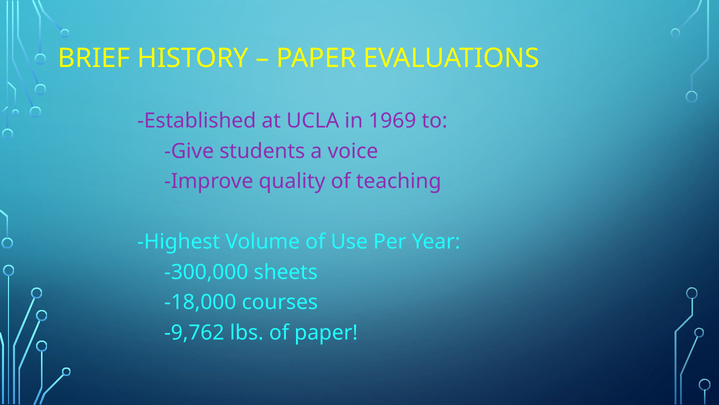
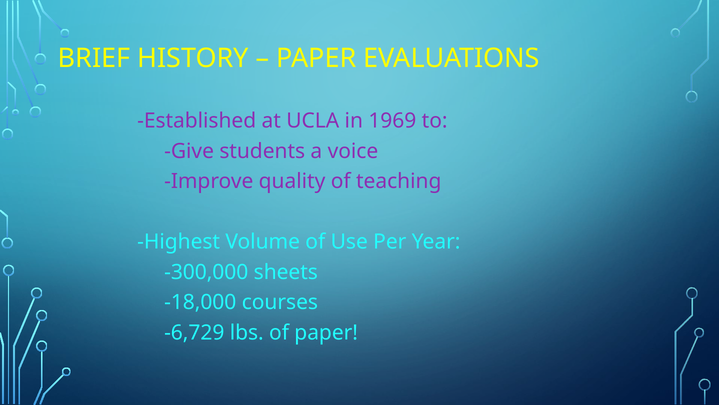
-9,762: -9,762 -> -6,729 (194, 332)
